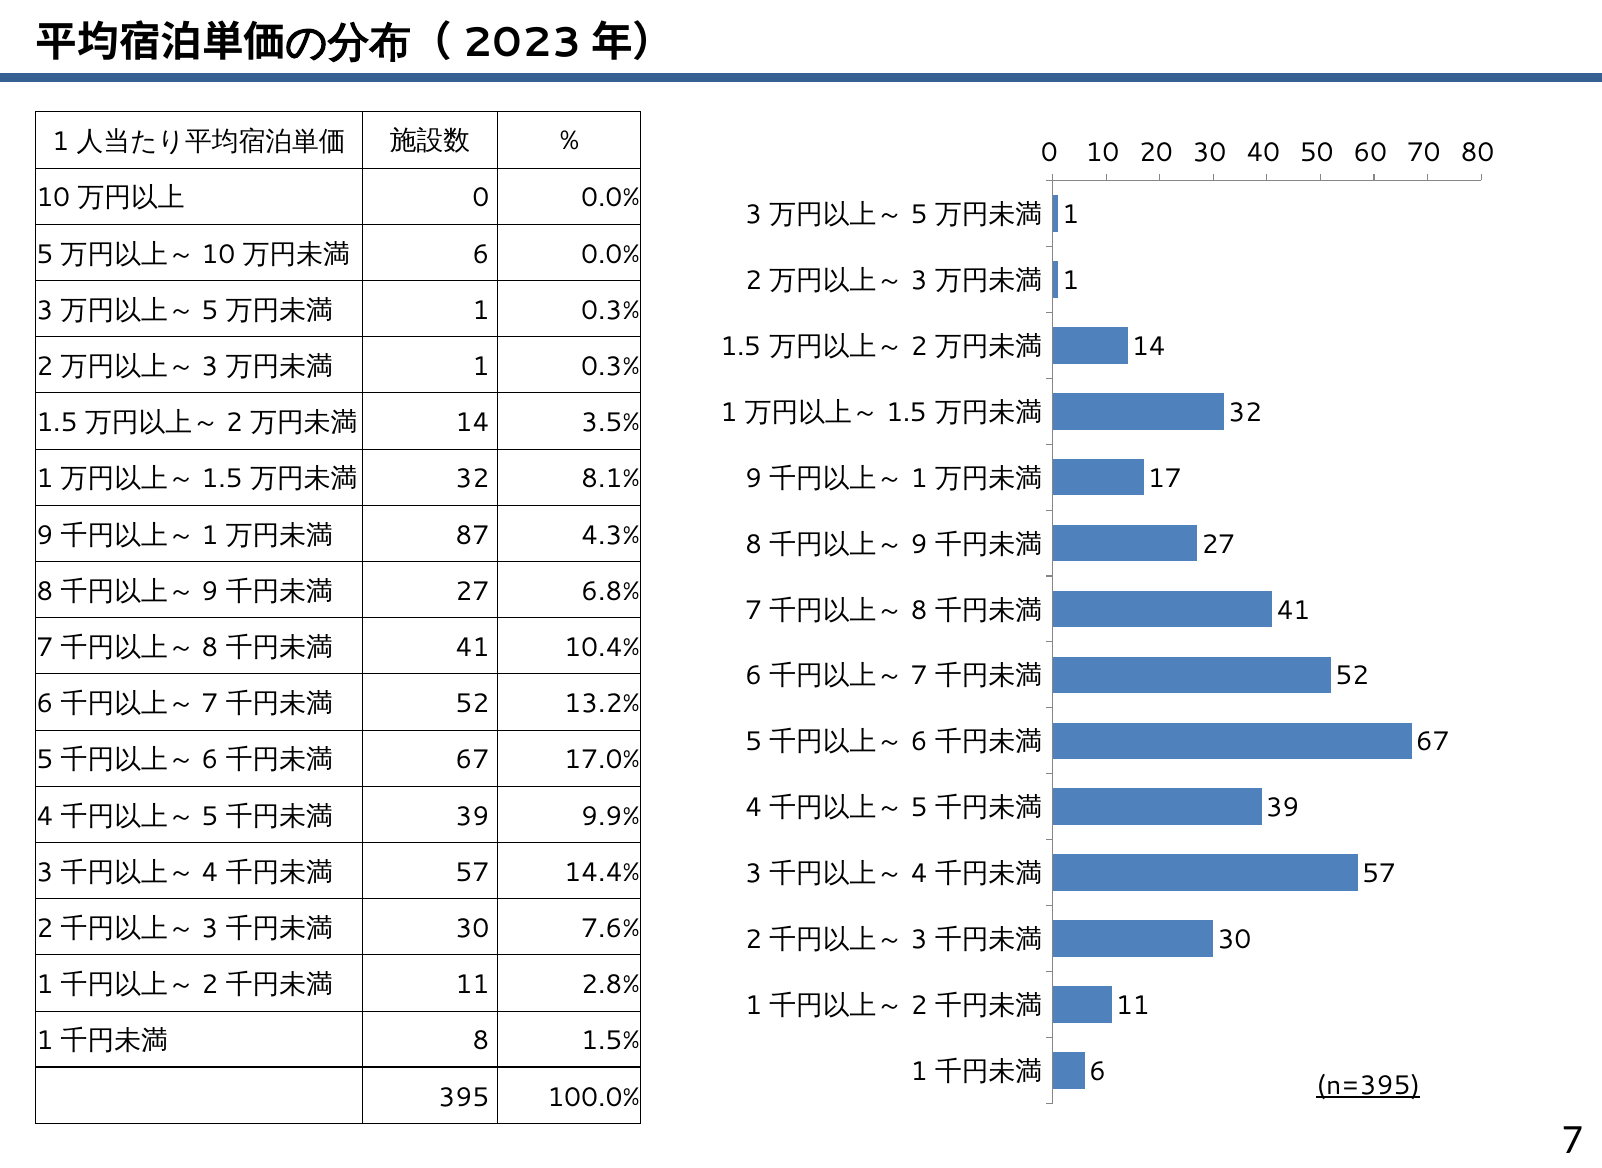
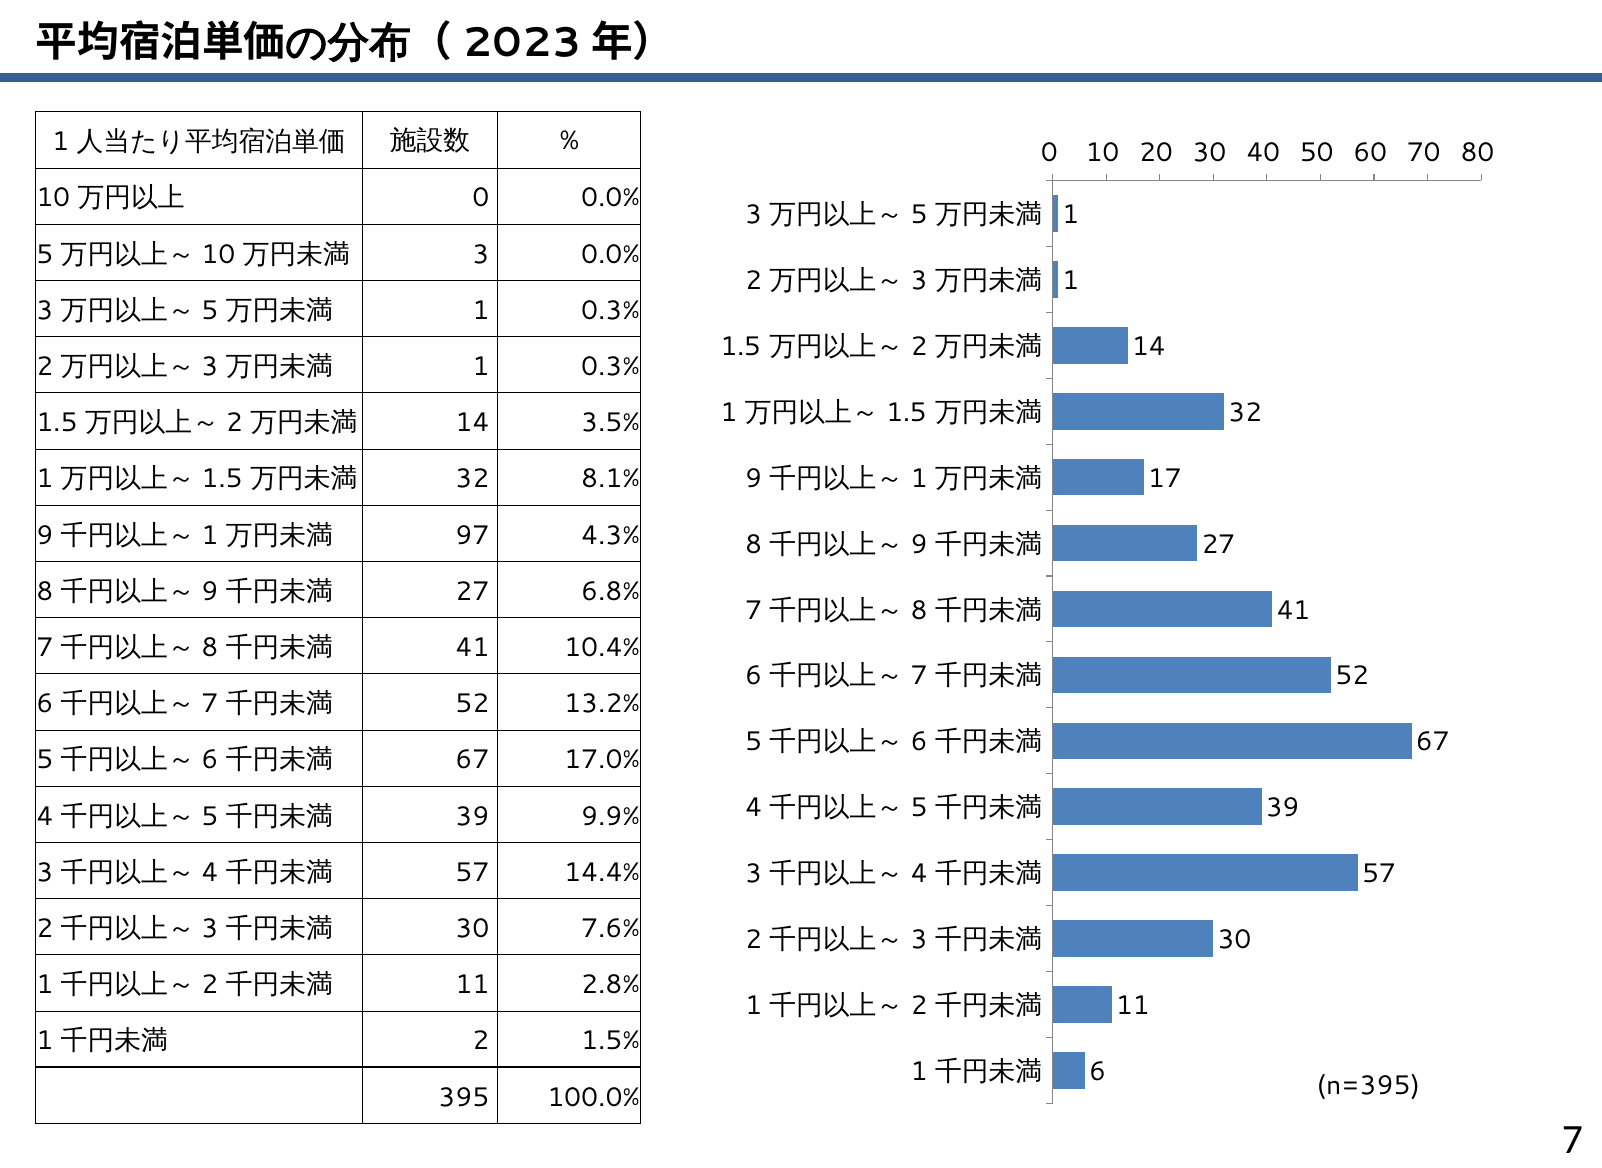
6: 6 -> 3 (481, 254)
87: 87 -> 97 (472, 535)
8: 8 -> 2 (481, 1041)
n=395 underline: present -> none (1368, 1085)
